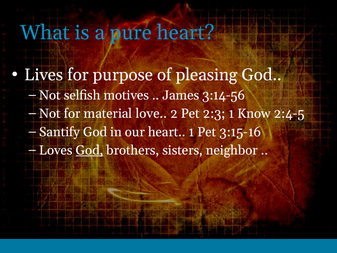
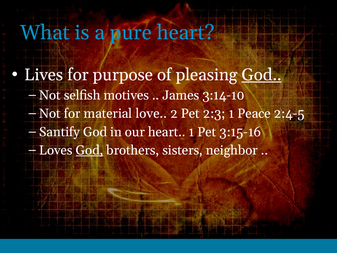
God underline: none -> present (262, 75)
3:14-56: 3:14-56 -> 3:14-10 (224, 95)
Know: Know -> Peace (254, 113)
